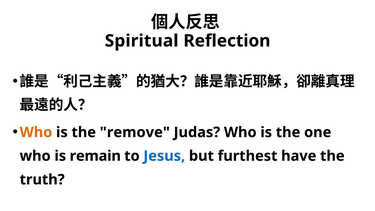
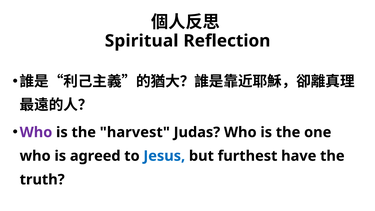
Who colour: orange -> purple (36, 132)
remove: remove -> harvest (135, 132)
remain: remain -> agreed (95, 156)
